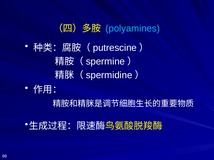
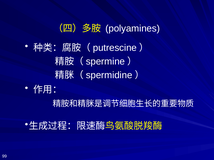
polyamines colour: light blue -> white (133, 28)
